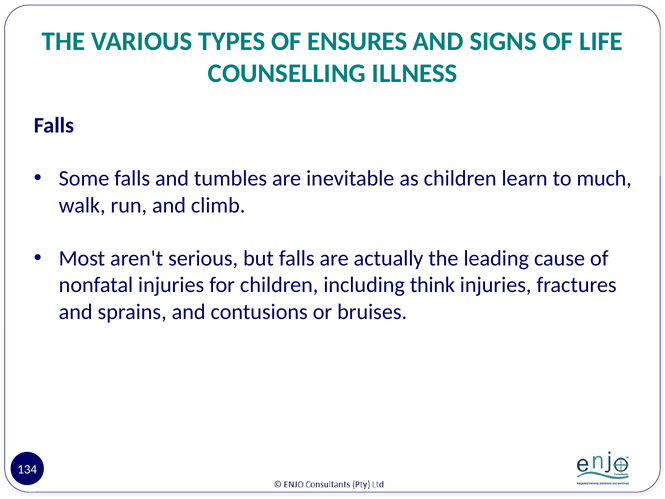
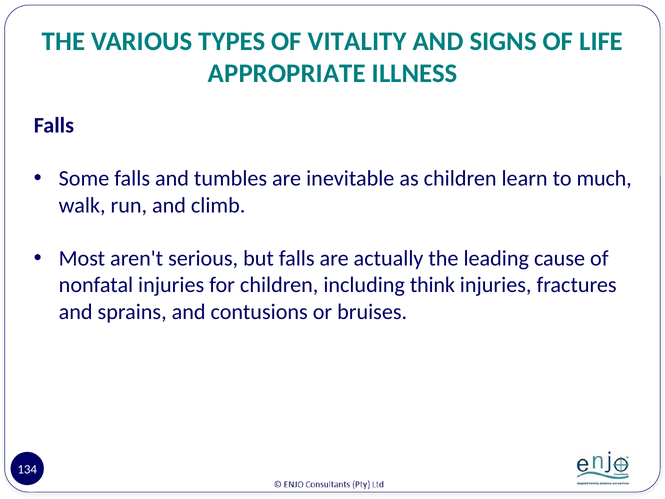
ENSURES: ENSURES -> VITALITY (357, 41)
COUNSELLING: COUNSELLING -> APPROPRIATE (287, 73)
